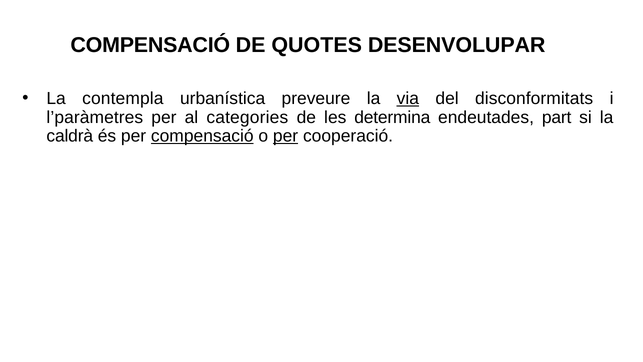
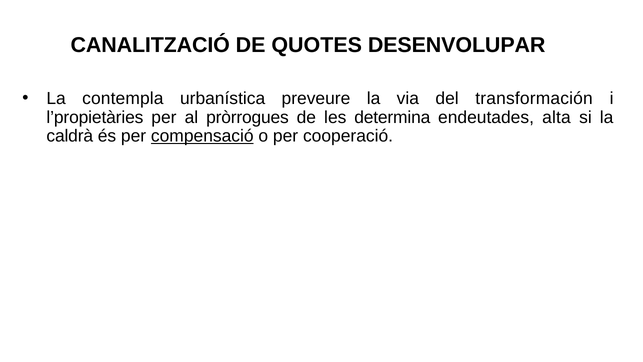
COMPENSACIÓ: COMPENSACIÓ -> CANALITZACIÓ (150, 45)
via underline: present -> none (408, 98)
disconformitats: disconformitats -> transformación (534, 98)
l’paràmetres: l’paràmetres -> l’propietàries (95, 117)
categories: categories -> pròrrogues (247, 117)
part: part -> alta (556, 117)
per underline: present -> none (286, 136)
